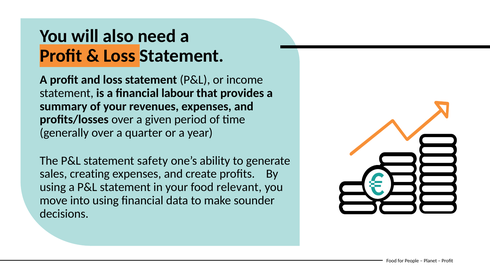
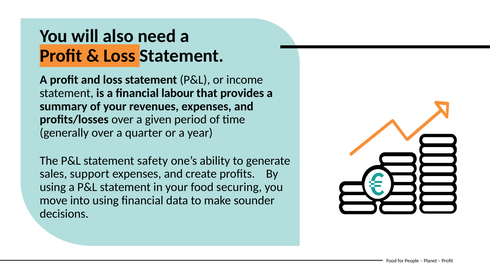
creating: creating -> support (90, 174)
relevant: relevant -> securing (239, 187)
